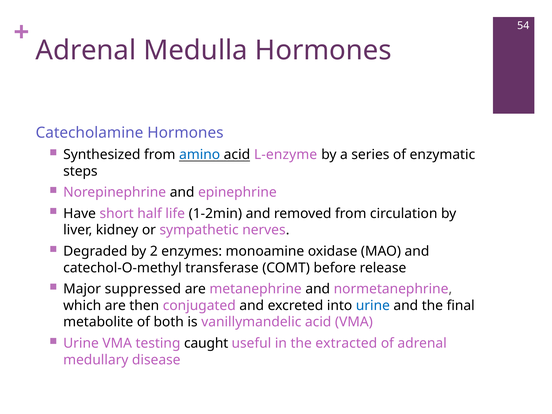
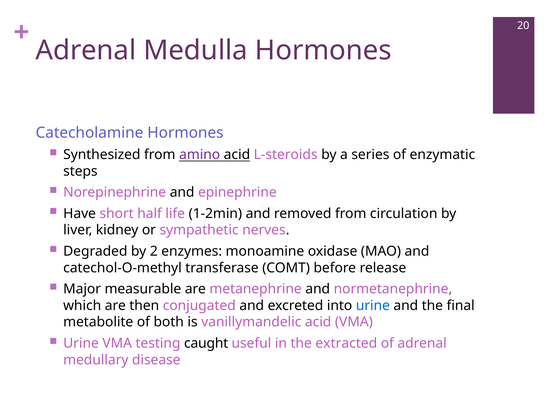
54: 54 -> 20 (523, 26)
amino colour: blue -> purple (200, 155)
L-enzyme: L-enzyme -> L-steroids (286, 155)
suppressed: suppressed -> measurable (143, 289)
